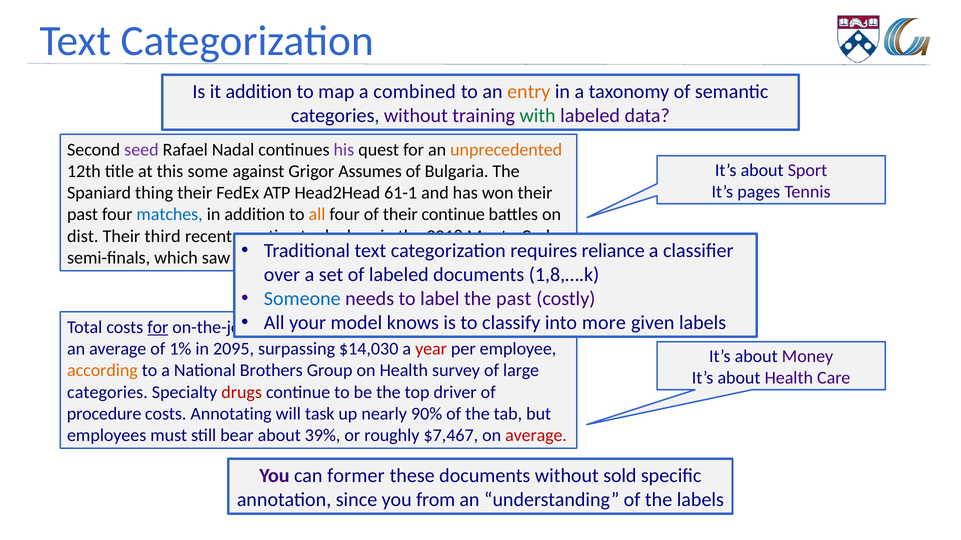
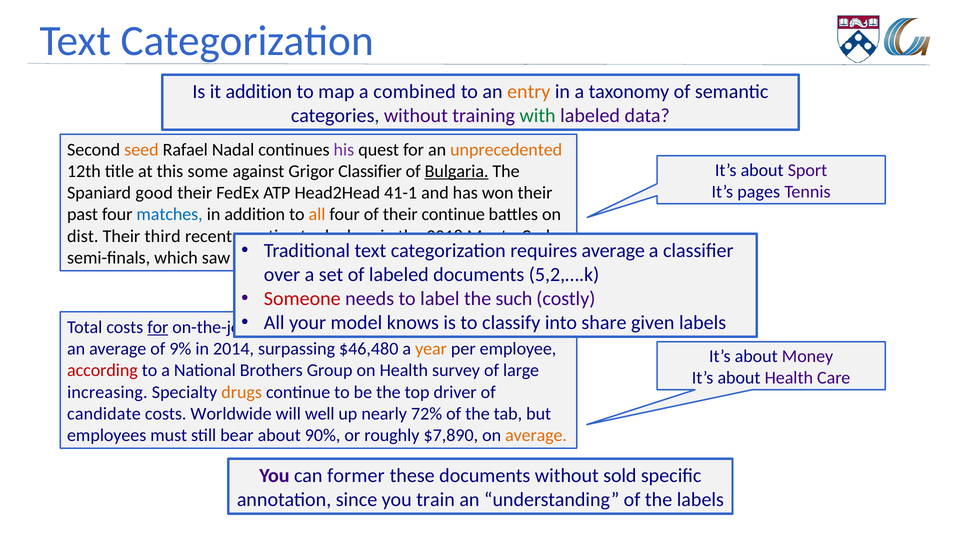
seed colour: purple -> orange (141, 150)
Grigor Assumes: Assumes -> Classifier (370, 171)
Bulgaria underline: none -> present (457, 171)
thing: thing -> good (154, 193)
61-1: 61-1 -> 41-1 (401, 193)
requires reliance: reliance -> average (613, 251)
1,8,….k: 1,8,….k -> 5,2,….k (564, 275)
Someone colour: blue -> red (302, 299)
the past: past -> such (514, 299)
more: more -> share (604, 323)
1%: 1% -> 9% (180, 349)
2095: 2095 -> 2014 (234, 349)
$14,030: $14,030 -> $46,480 (369, 349)
year colour: red -> orange (431, 349)
according colour: orange -> red (102, 371)
categories: categories -> increasing (107, 393)
drugs colour: red -> orange (242, 393)
procedure: procedure -> candidate (104, 414)
Annotating: Annotating -> Worldwide (231, 414)
task: task -> well (320, 414)
90%: 90% -> 72% (427, 414)
39%: 39% -> 90% (323, 436)
$7,467: $7,467 -> $7,890 (451, 436)
average colour: red -> orange (536, 436)
from: from -> train (436, 500)
